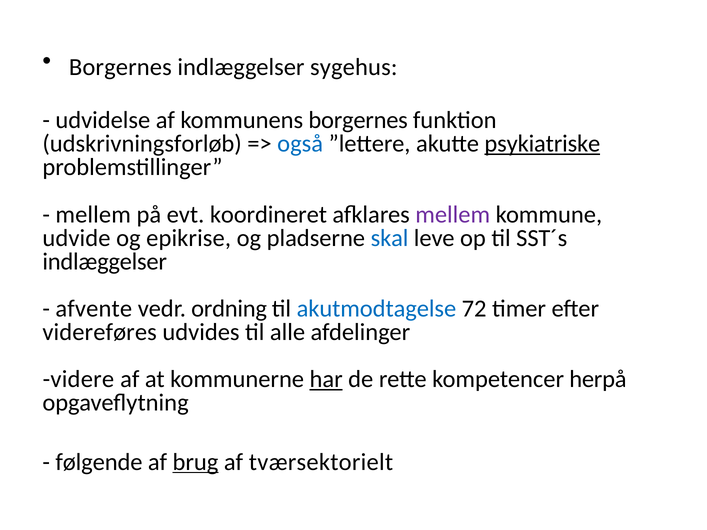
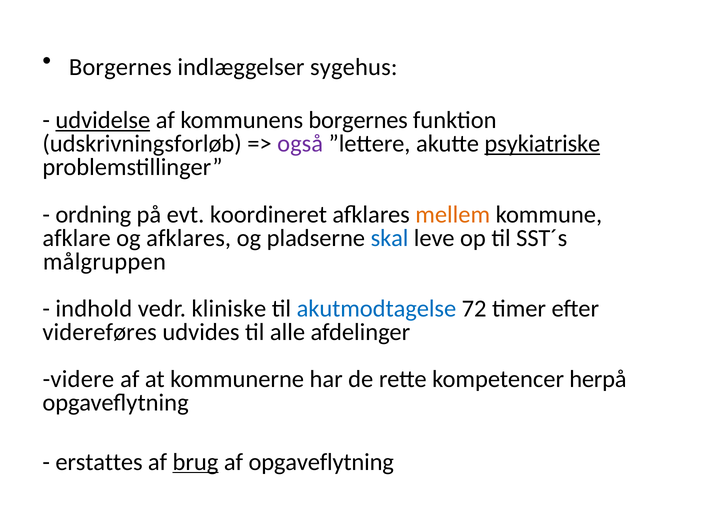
udvidelse underline: none -> present (103, 120)
også colour: blue -> purple (300, 144)
mellem: mellem -> ordning (93, 215)
mellem colour: purple -> orange (453, 215)
udvide: udvide -> afklare (77, 238)
og epikrise: epikrise -> afklares (189, 238)
indlæggelser: indlæggelser -> målgruppen (104, 262)
afvente: afvente -> indhold (94, 309)
ordning: ordning -> kliniske (229, 309)
har underline: present -> none (326, 379)
følgende: følgende -> erstattes (99, 462)
af tværsektorielt: tværsektorielt -> opgaveflytning (321, 462)
